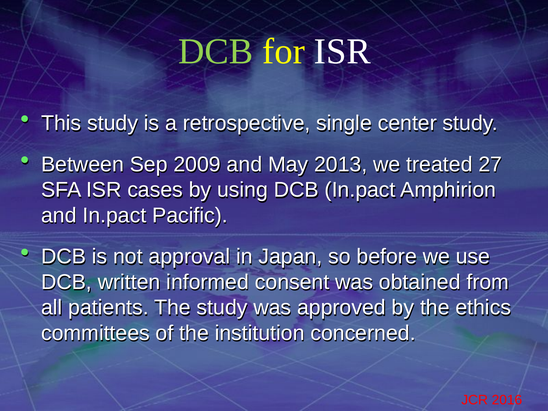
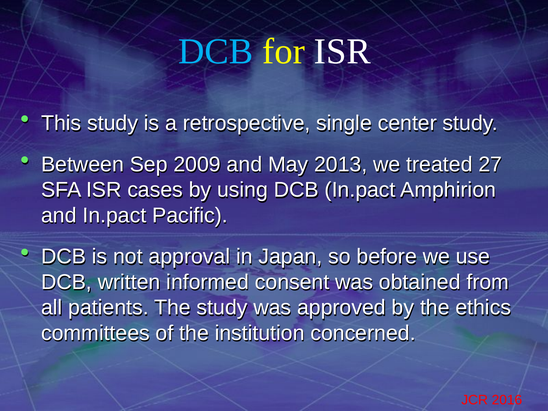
DCB colour: light green -> light blue (216, 51)
